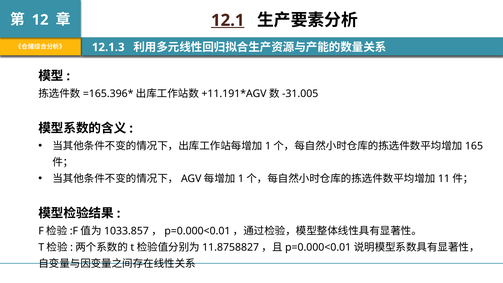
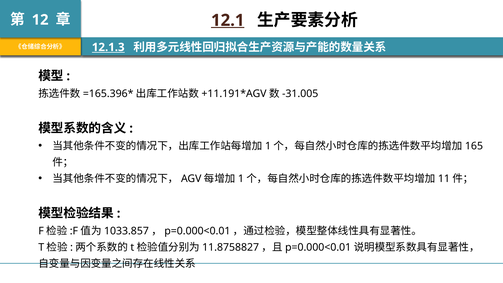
12.1.3 underline: none -> present (108, 47)
